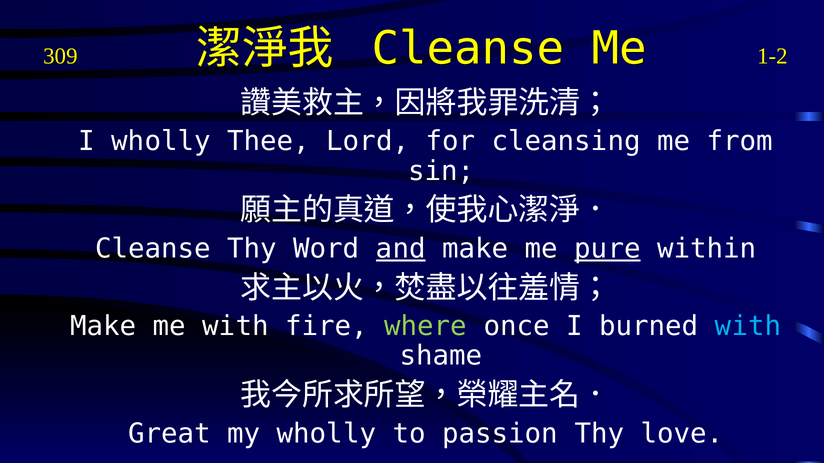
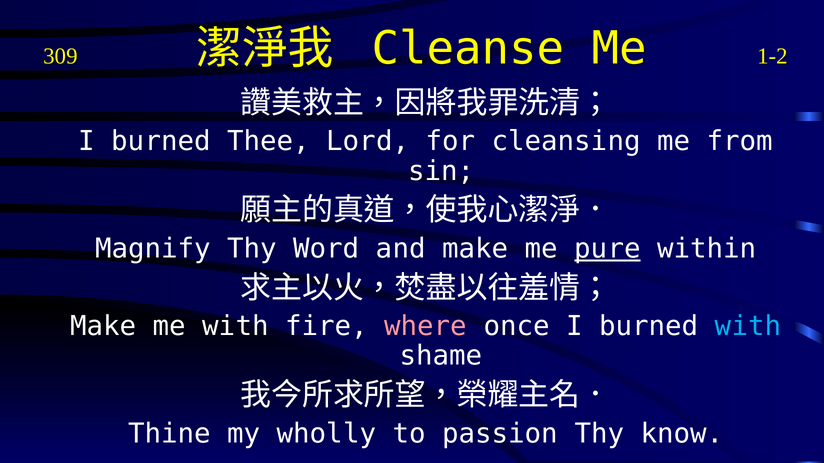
wholly: wholly -> burned (161, 142)
Cleanse: Cleanse -> Magnify (153, 249)
and underline: present -> none (401, 249)
where colour: light green -> pink (426, 327)
Great: Great -> Thine (169, 434)
love: love -> know (682, 434)
